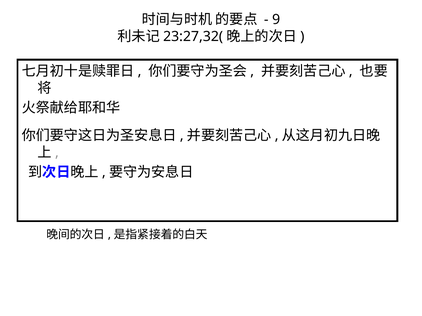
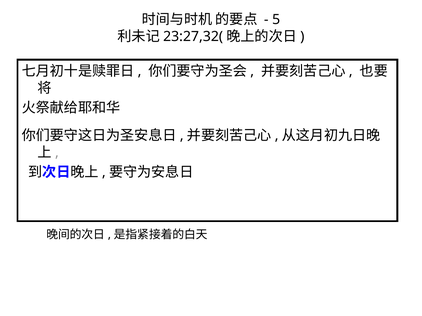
9: 9 -> 5 (276, 20)
